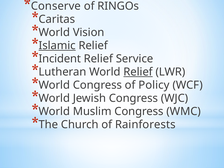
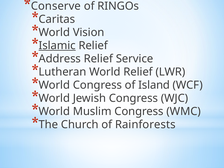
Incident: Incident -> Address (60, 59)
Relief underline: present -> none (138, 72)
Policy: Policy -> Island (154, 85)
